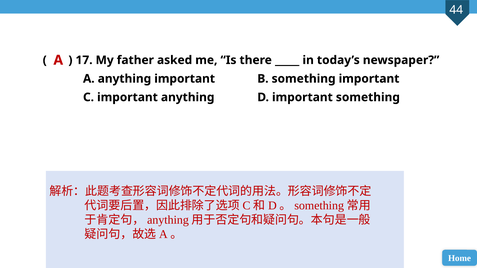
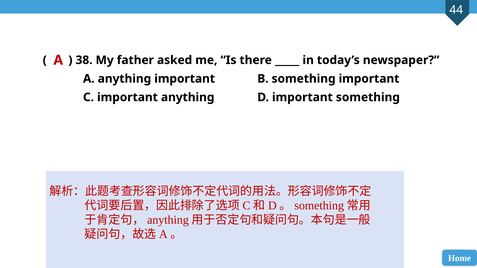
17: 17 -> 38 (84, 60)
